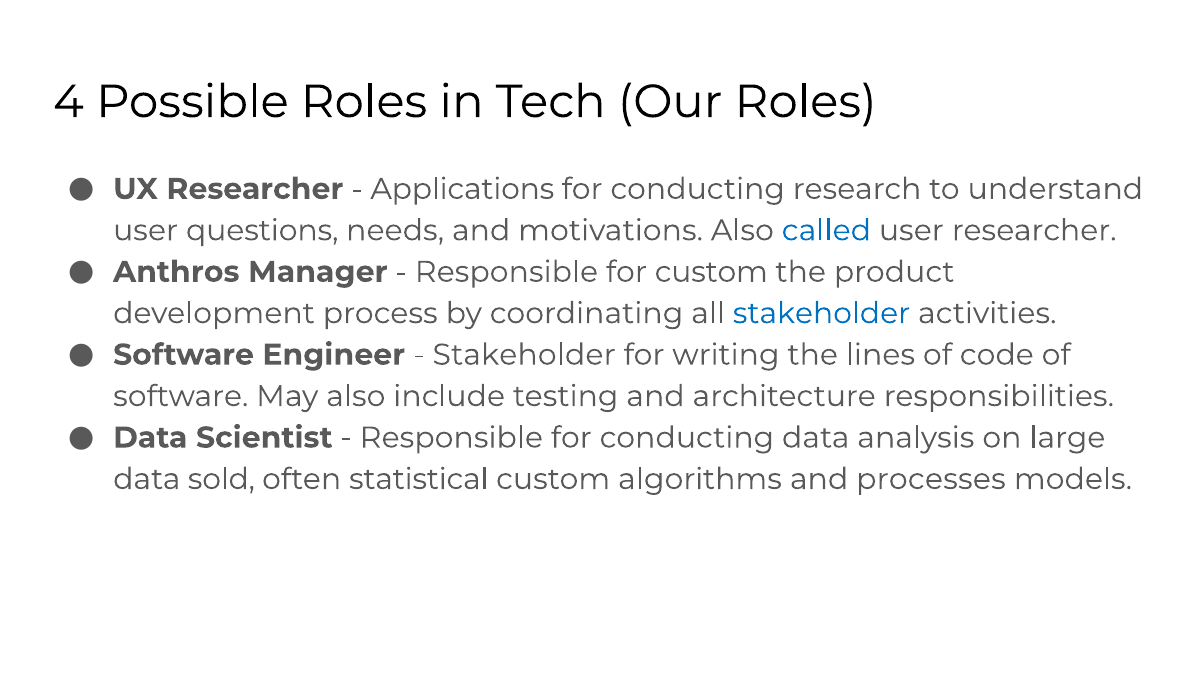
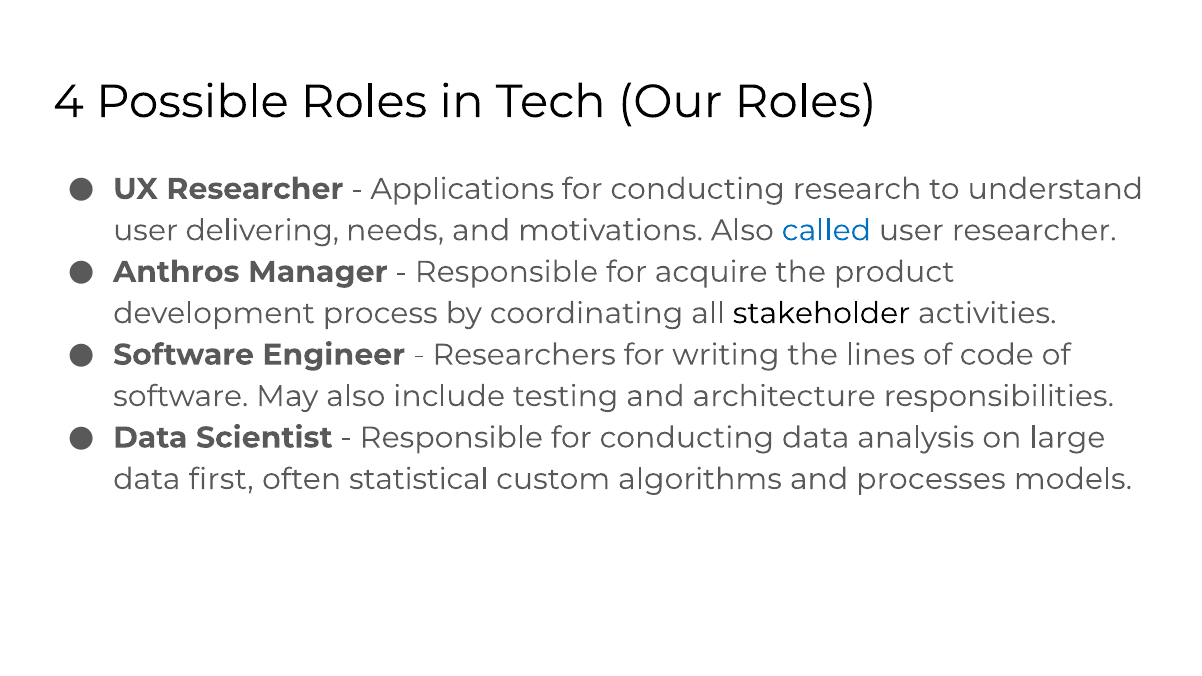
questions: questions -> delivering (262, 230)
for custom: custom -> acquire (711, 272)
stakeholder colour: blue -> black (821, 313)
Stakeholder: Stakeholder -> Researchers (524, 355)
sold: sold -> first (221, 479)
